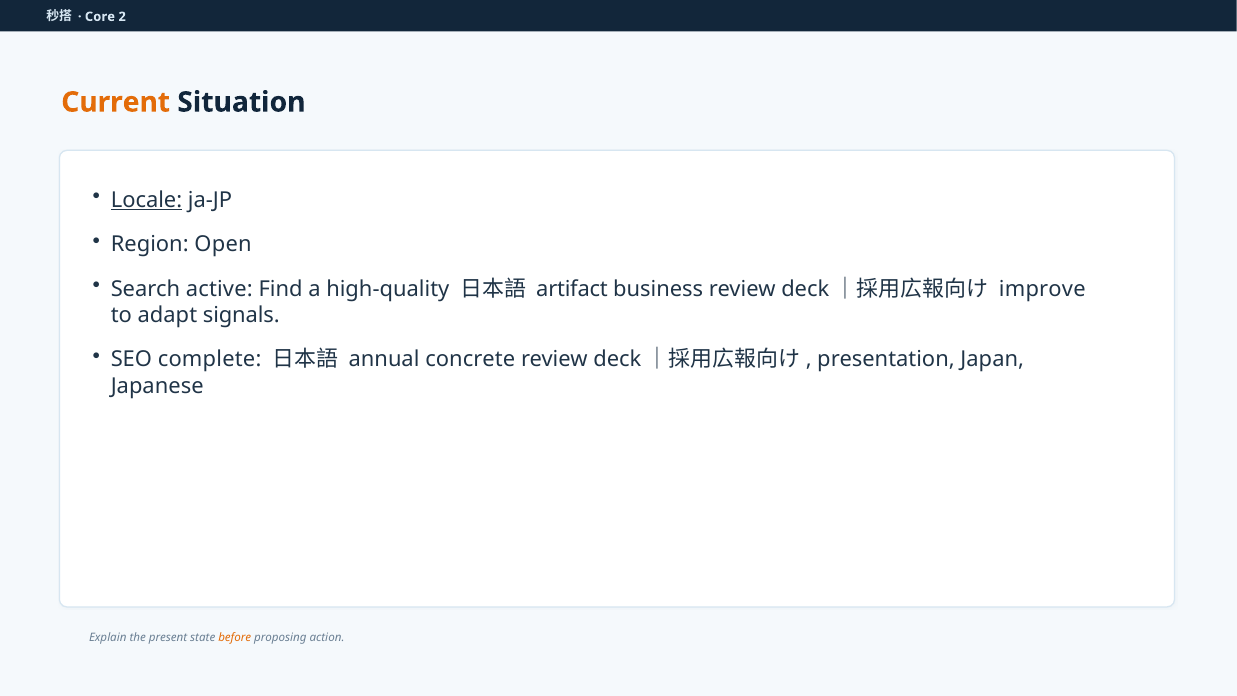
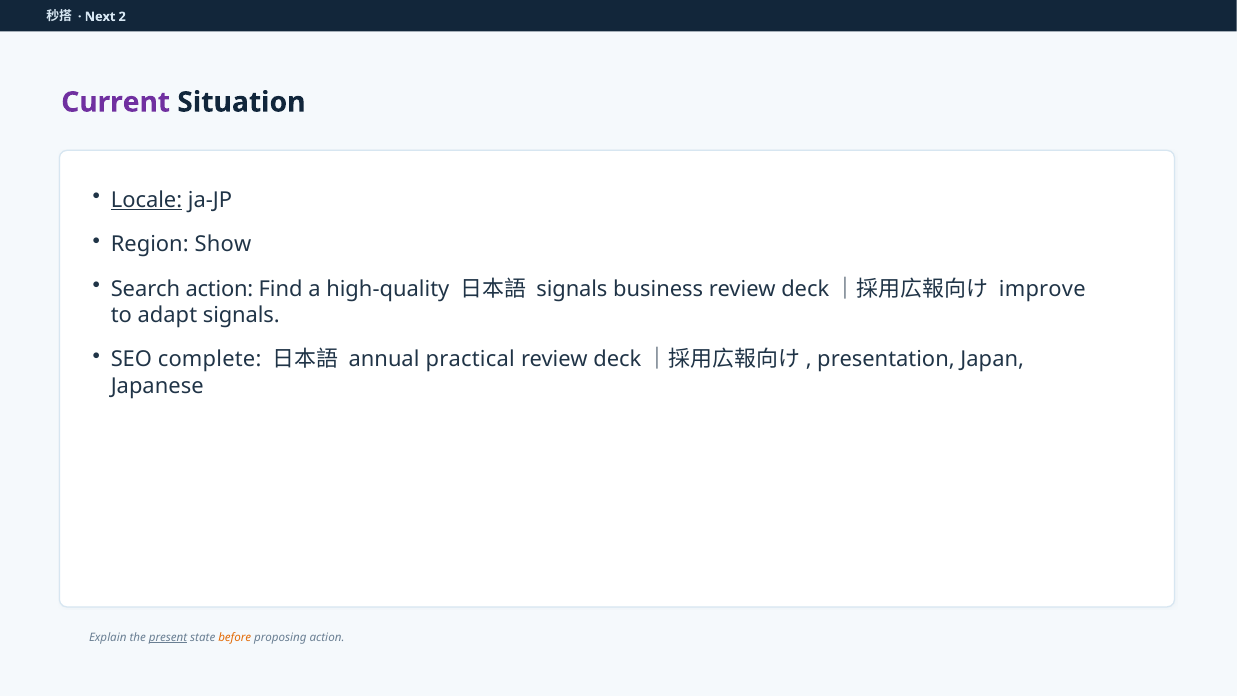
Core: Core -> Next (100, 17)
Current colour: orange -> purple (116, 102)
Open: Open -> Show (223, 245)
Search active: active -> action (219, 289)
artifact: artifact -> signals (572, 289)
concrete: concrete -> practical (470, 360)
present underline: none -> present (168, 637)
